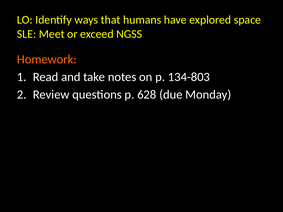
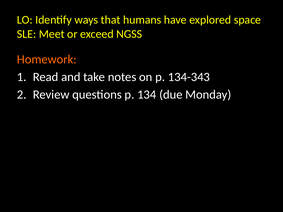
134-803: 134-803 -> 134-343 (189, 77)
628: 628 -> 134 (147, 95)
